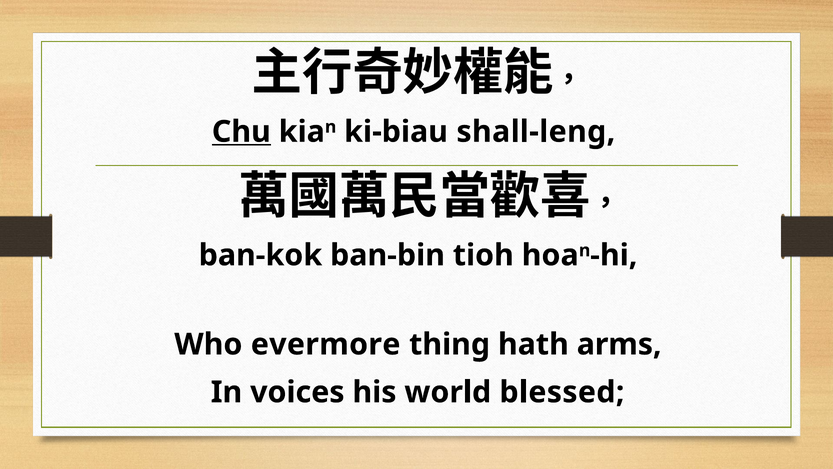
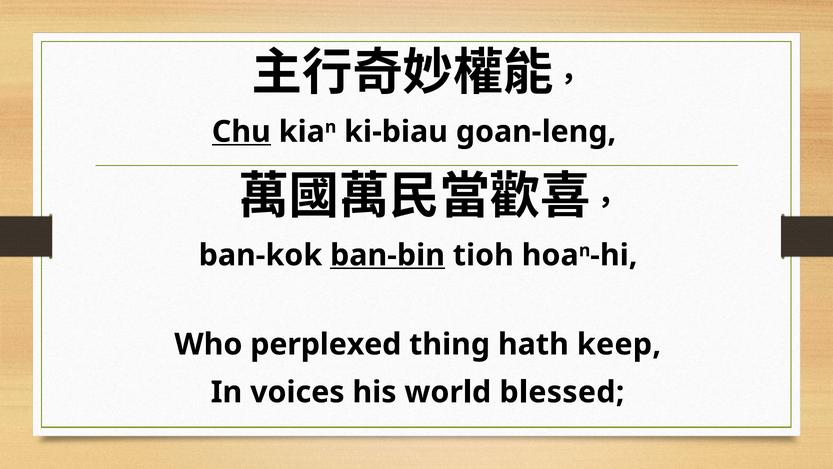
shall-leng: shall-leng -> goan-leng (536, 132)
ban-bin underline: none -> present (388, 255)
evermore: evermore -> perplexed (326, 344)
arms: arms -> keep (619, 344)
